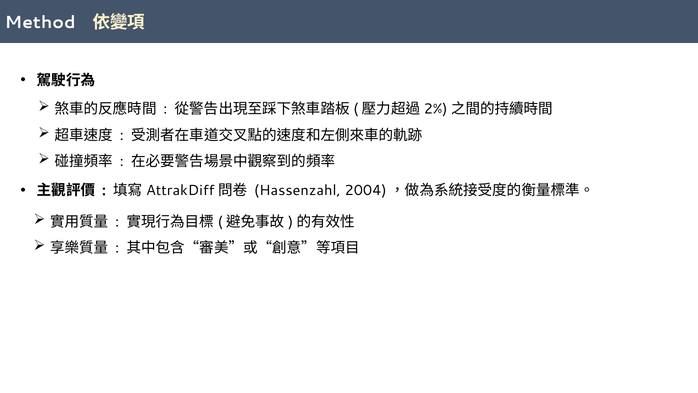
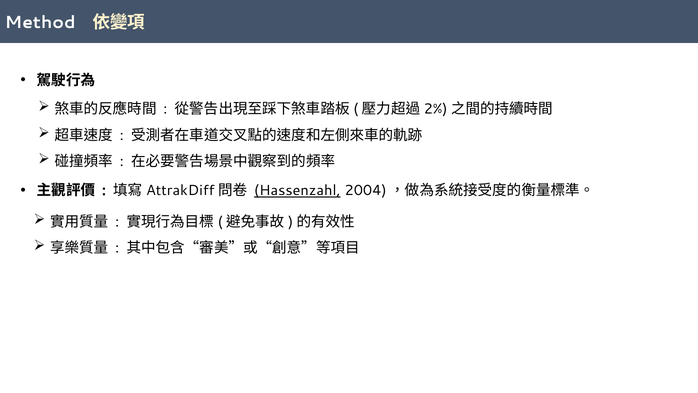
Hassenzahl underline: none -> present (297, 190)
